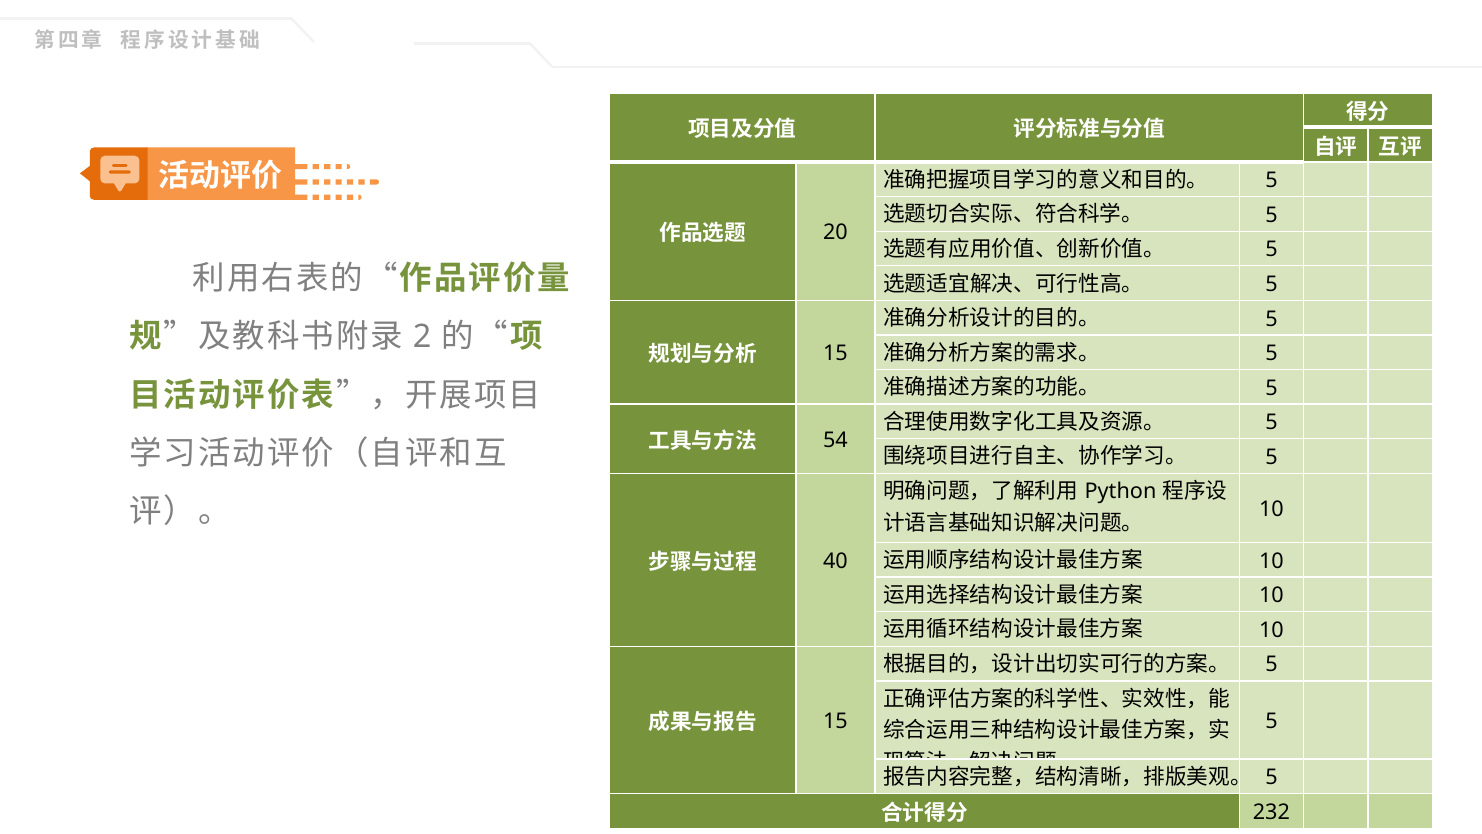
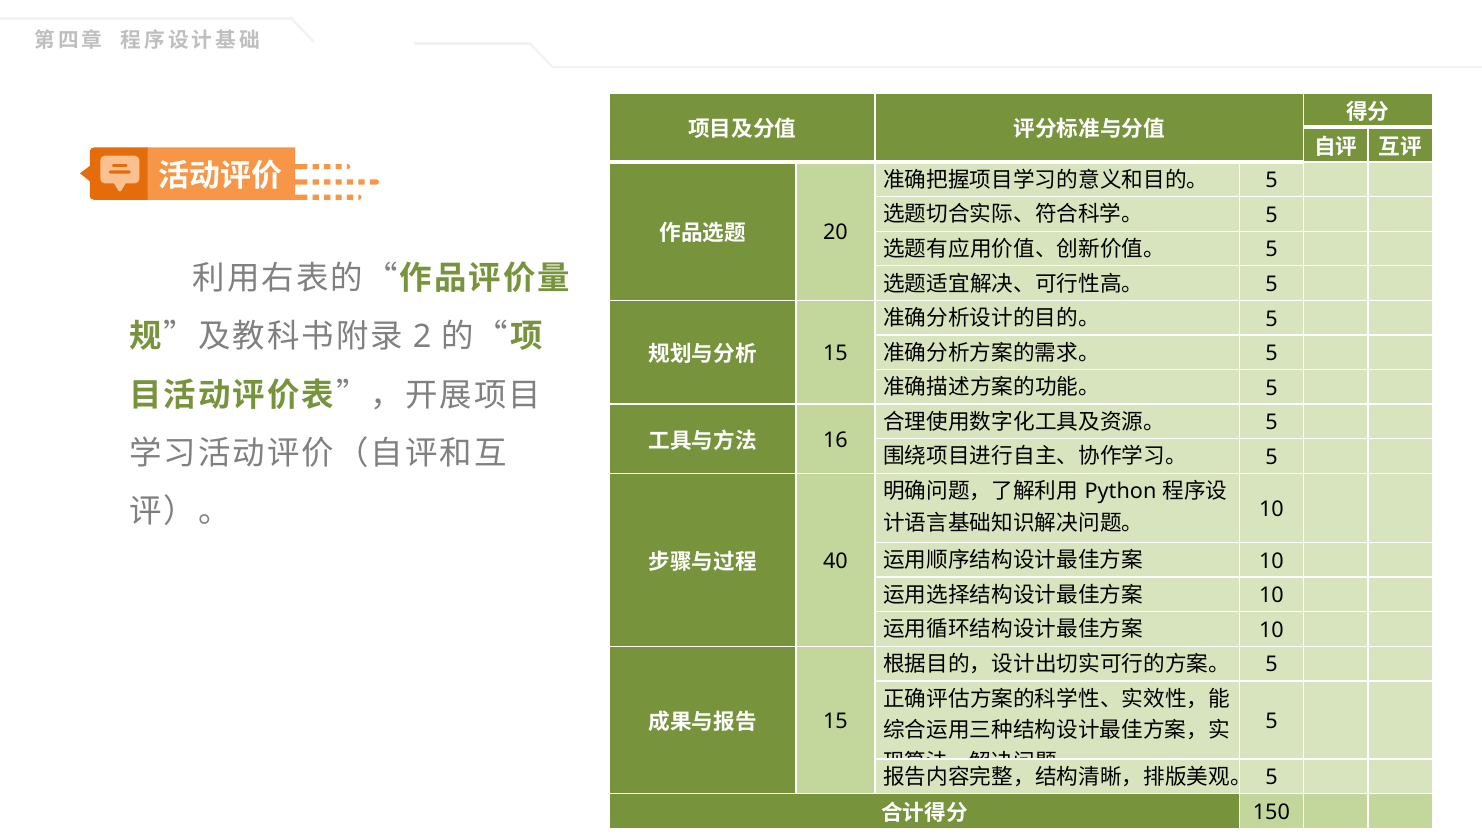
54: 54 -> 16 (835, 440)
232: 232 -> 150 (1271, 812)
